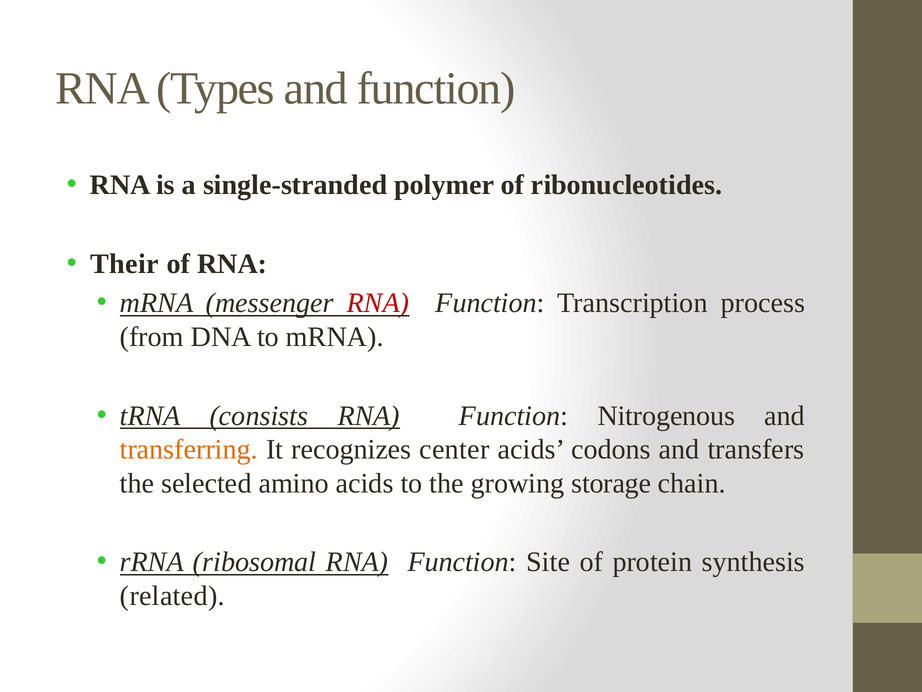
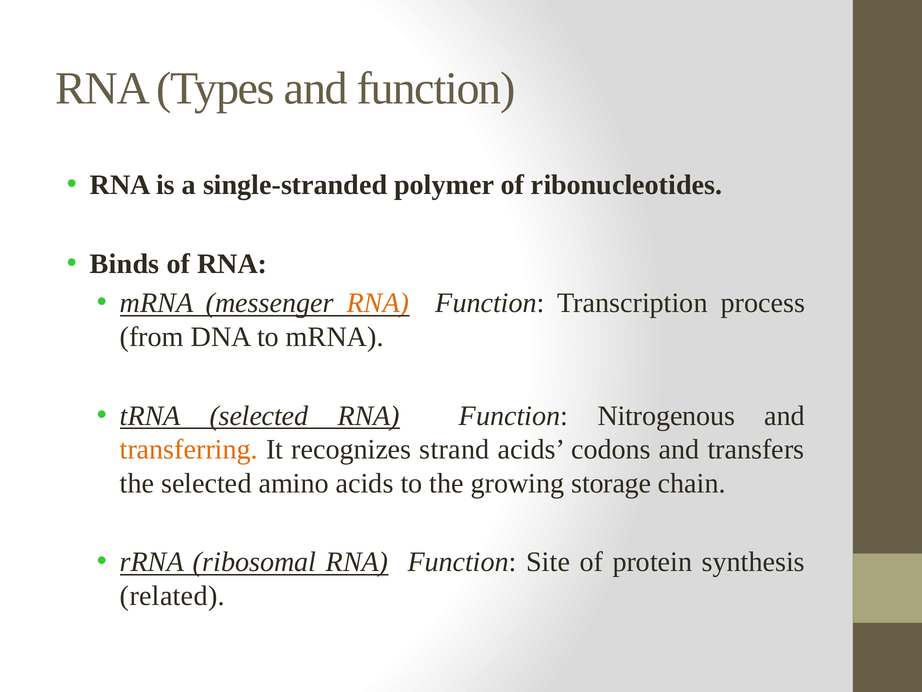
Their: Their -> Binds (125, 264)
RNA colour: red -> orange (378, 303)
tRNA consists: consists -> selected (259, 415)
center: center -> strand (455, 449)
